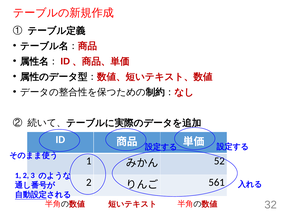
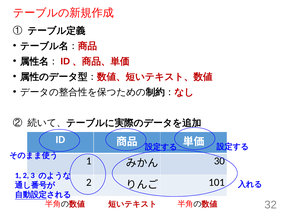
52: 52 -> 30 (219, 161)
561: 561 -> 101 (217, 183)
